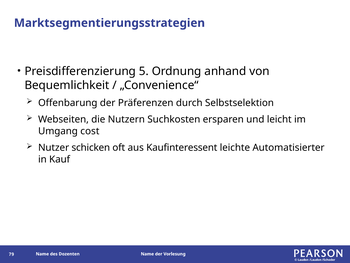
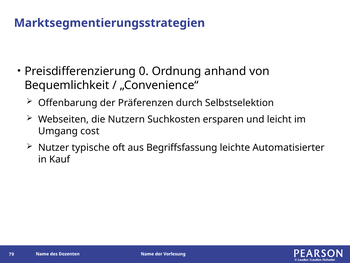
5: 5 -> 0 (144, 71)
schicken: schicken -> typische (91, 147)
Kaufinteressent: Kaufinteressent -> Begriffsfassung (182, 147)
